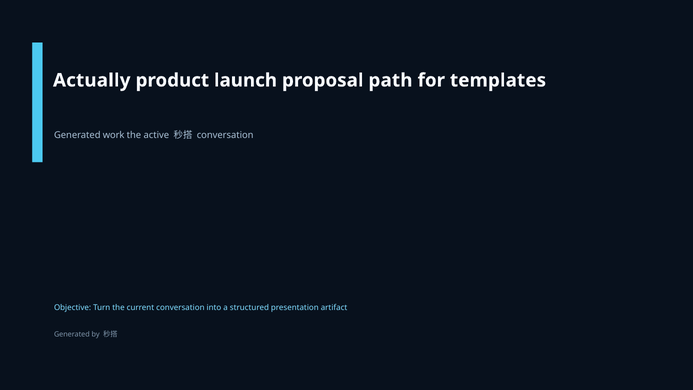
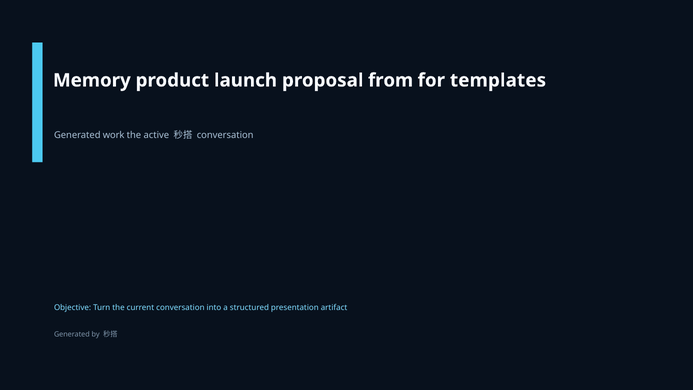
Actually: Actually -> Memory (92, 80)
path: path -> from (391, 80)
